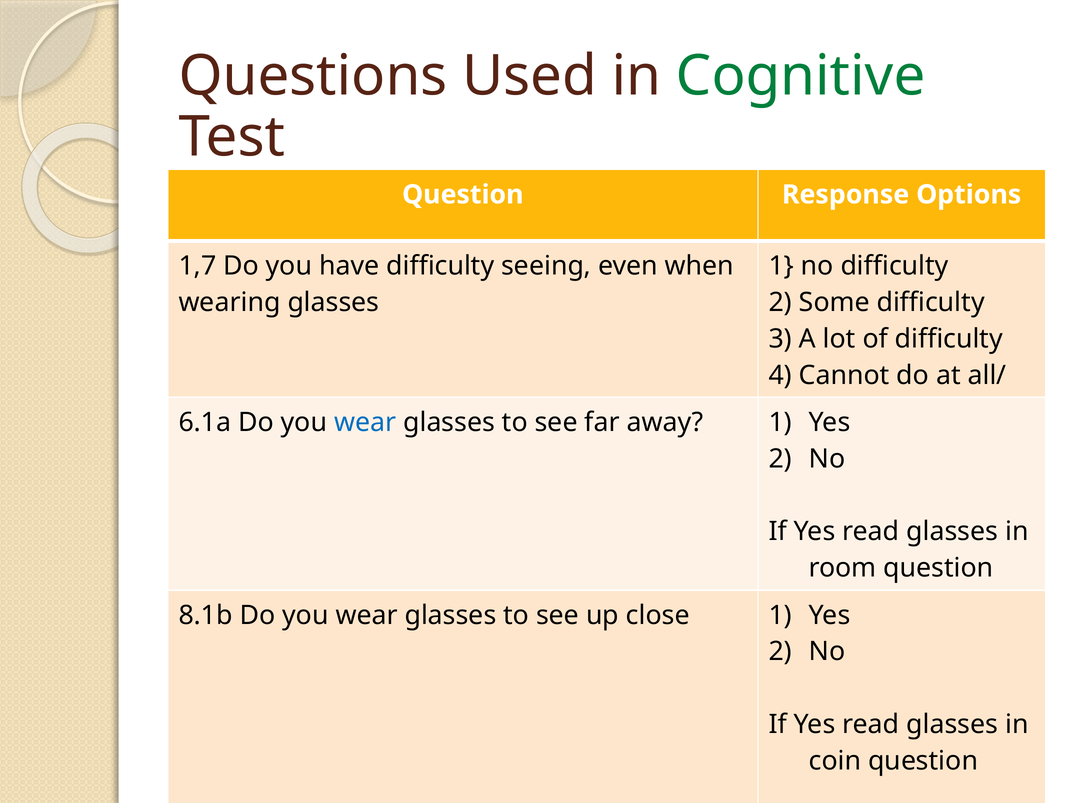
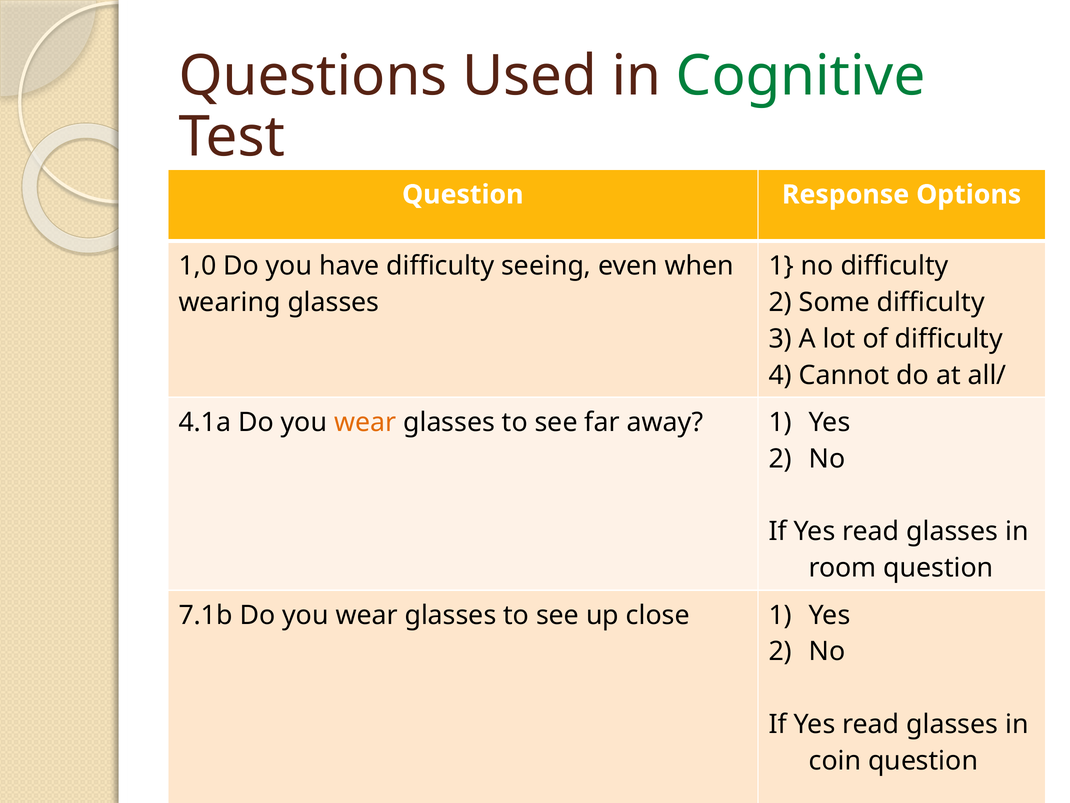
1,7: 1,7 -> 1,0 (197, 266)
6.1a: 6.1a -> 4.1a (205, 422)
wear colour: blue -> orange (365, 422)
8.1b: 8.1b -> 7.1b (206, 615)
